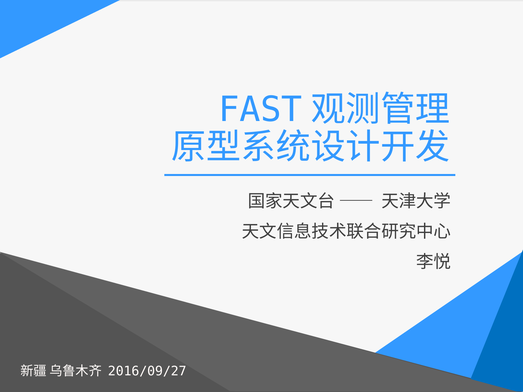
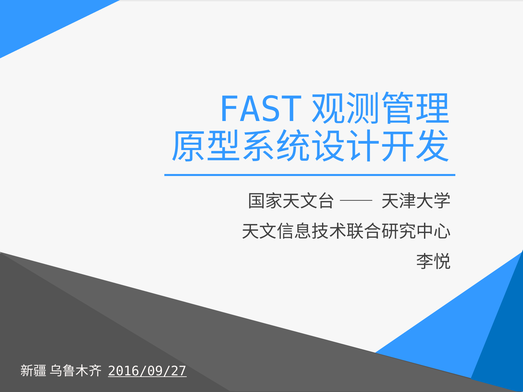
2016/09/27 underline: none -> present (147, 371)
